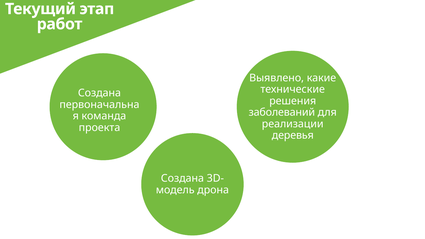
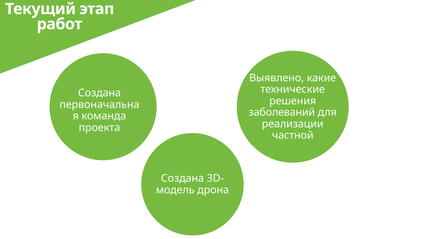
деревья: деревья -> частной (293, 135)
